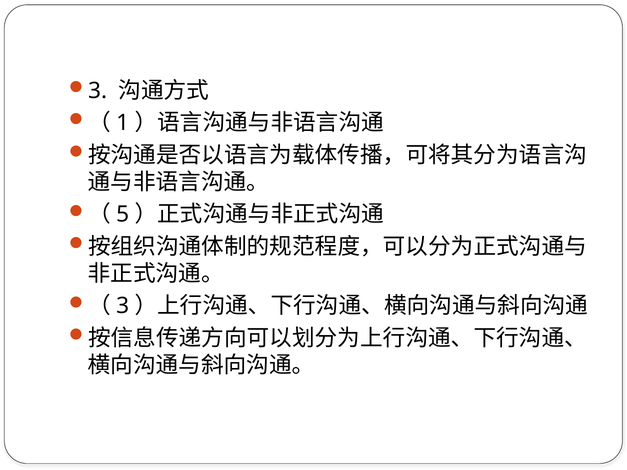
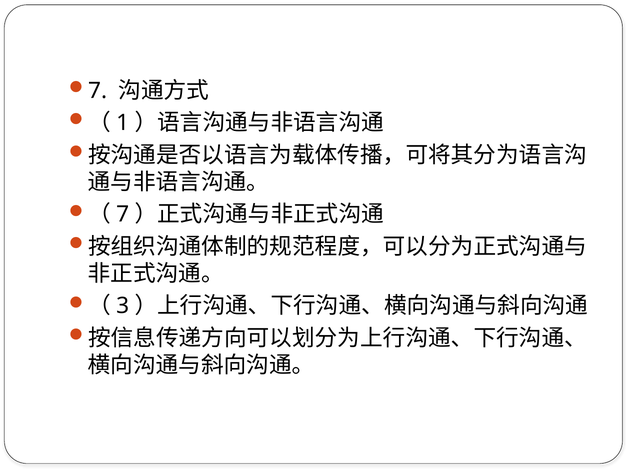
3: 3 -> 7 (98, 91)
5: 5 -> 7 (123, 215)
